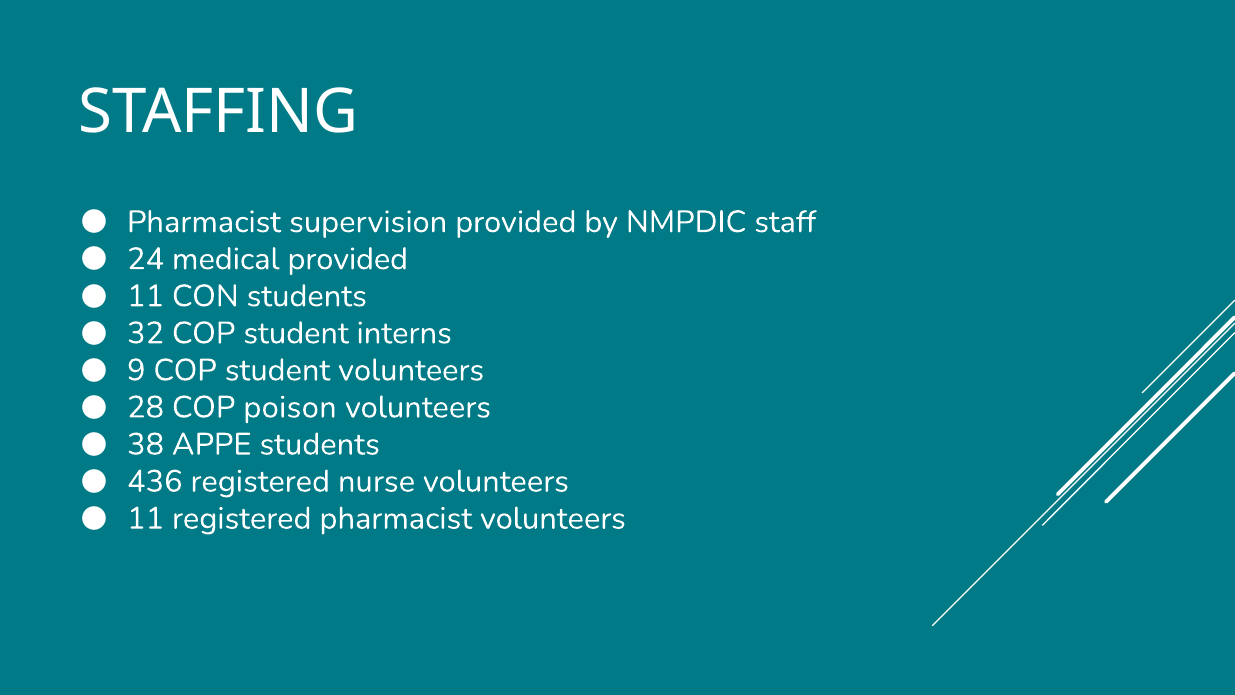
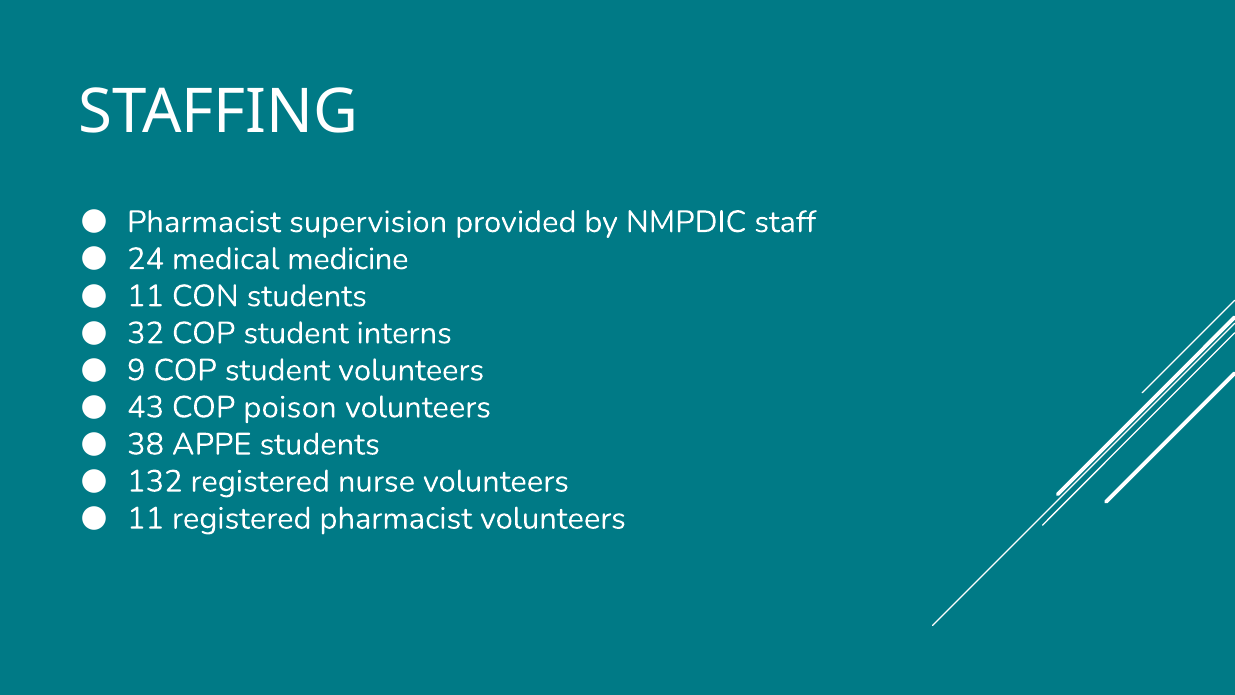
medical provided: provided -> medicine (348, 259)
28: 28 -> 43 (146, 407)
436: 436 -> 132 (155, 481)
